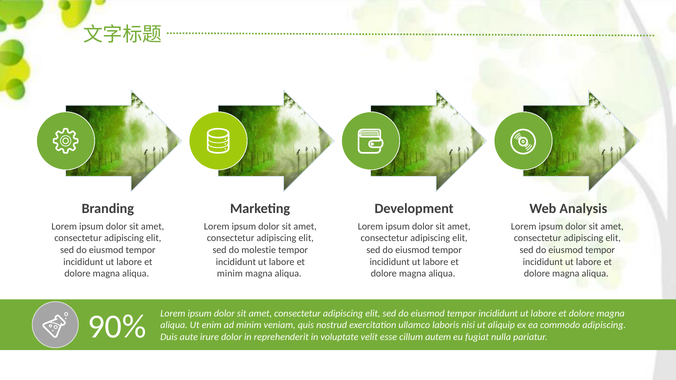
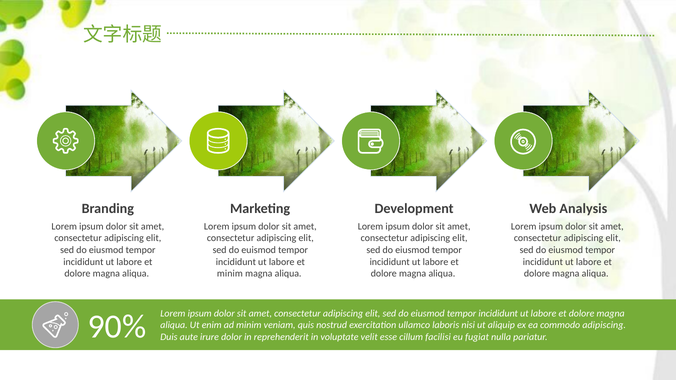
molestie: molestie -> euismod (259, 250)
autem: autem -> facilisi (438, 337)
